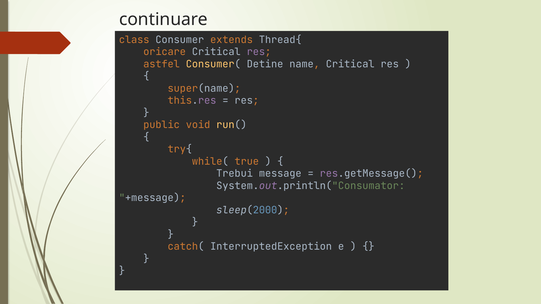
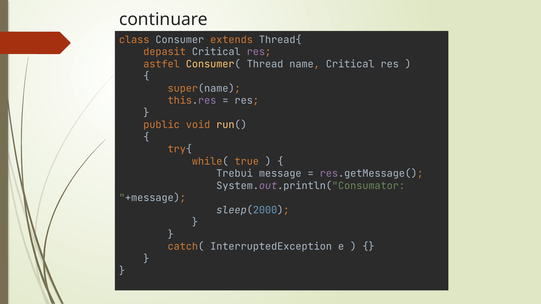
oricare: oricare -> depasit (165, 52)
Detine: Detine -> Thread (265, 64)
